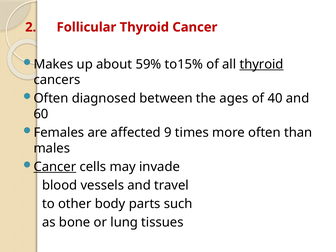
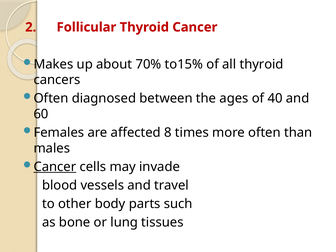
59%: 59% -> 70% (148, 64)
thyroid underline: present -> none (262, 64)
9: 9 -> 8 (168, 133)
